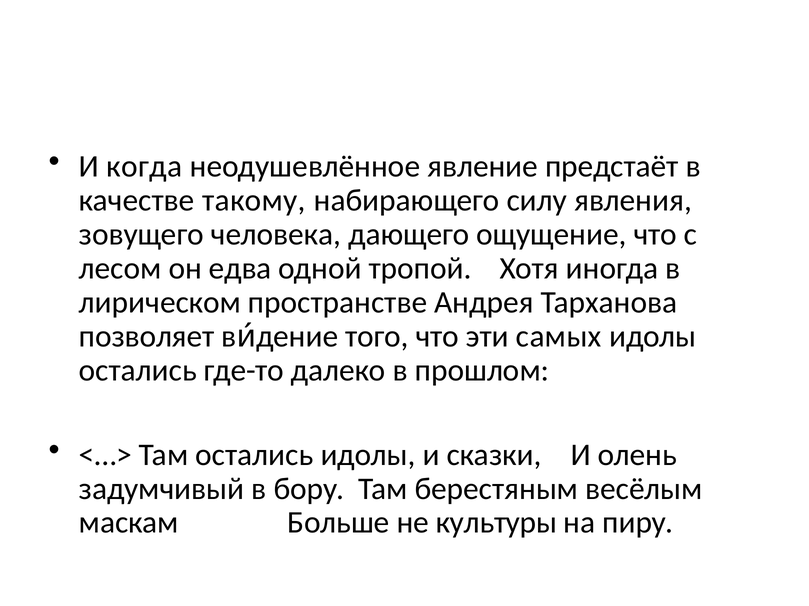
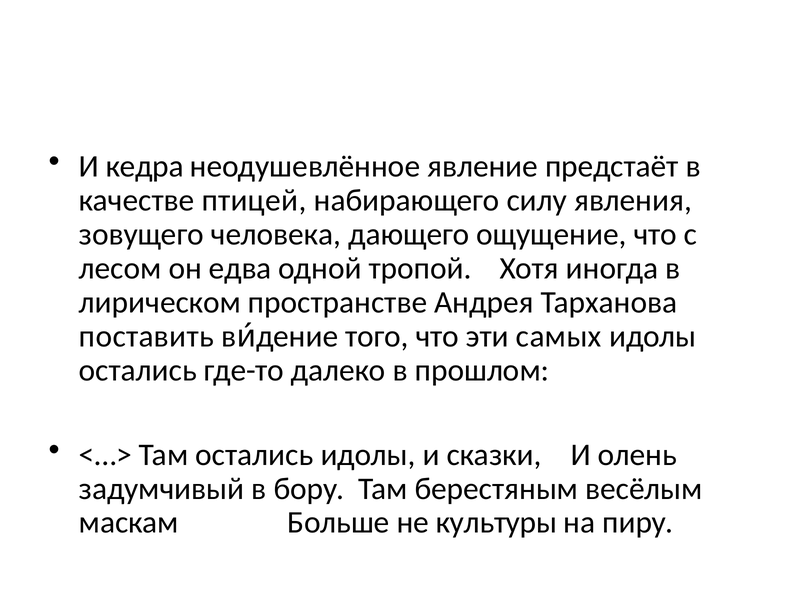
когда: когда -> кедра (145, 167)
такому: такому -> птицей (254, 201)
позволяет: позволяет -> поставить (146, 337)
